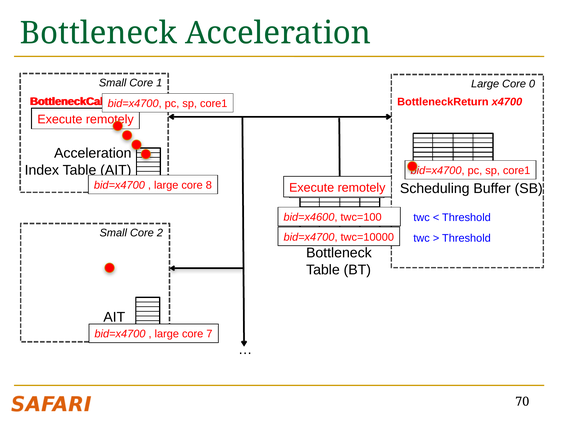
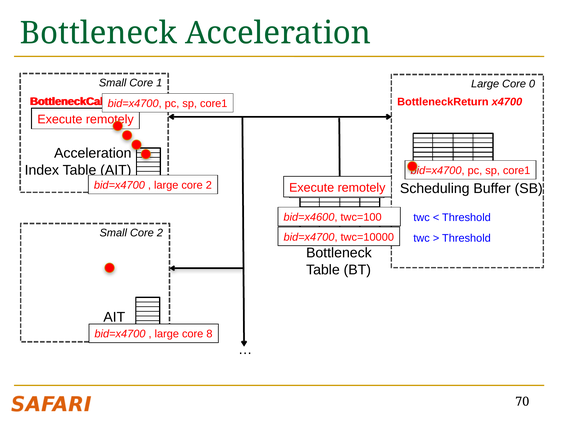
large core 8: 8 -> 2 (209, 185)
7: 7 -> 8 (209, 333)
